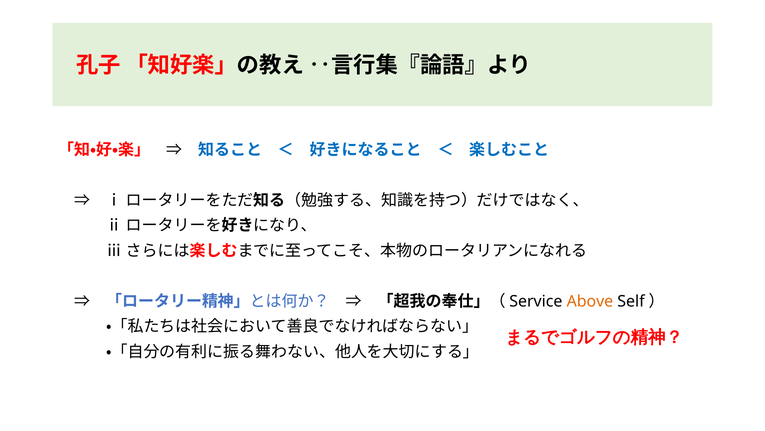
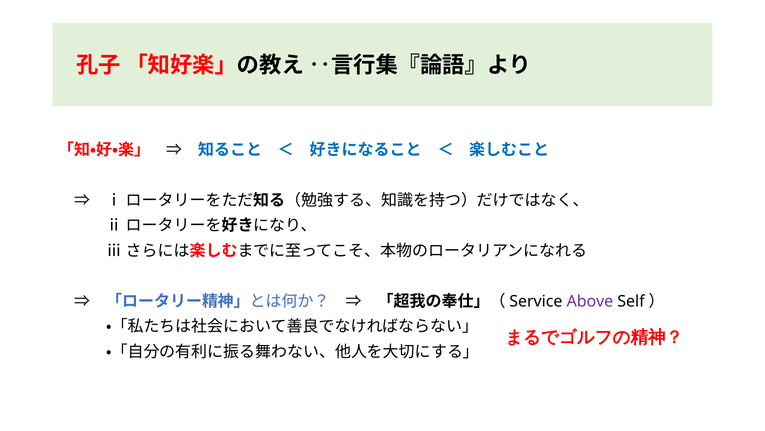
Above colour: orange -> purple (590, 301)
